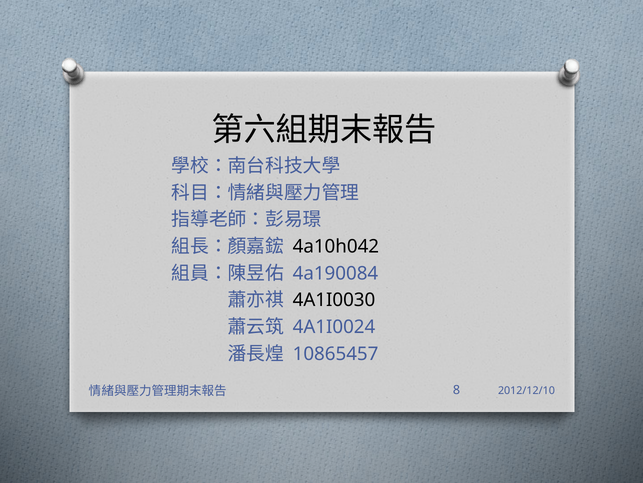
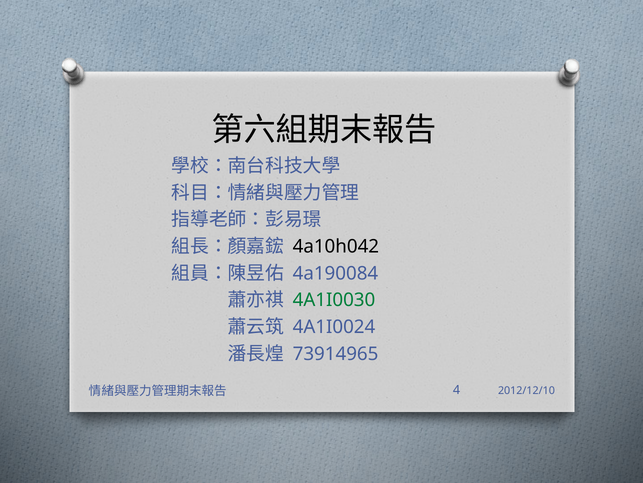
4A1I0030 colour: black -> green (334, 300)
10865457: 10865457 -> 73914965 (336, 353)
8: 8 -> 4 (456, 389)
